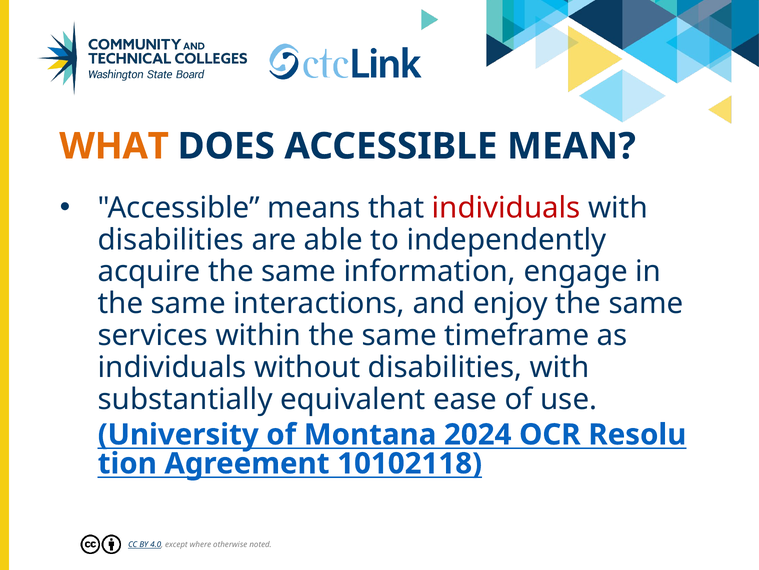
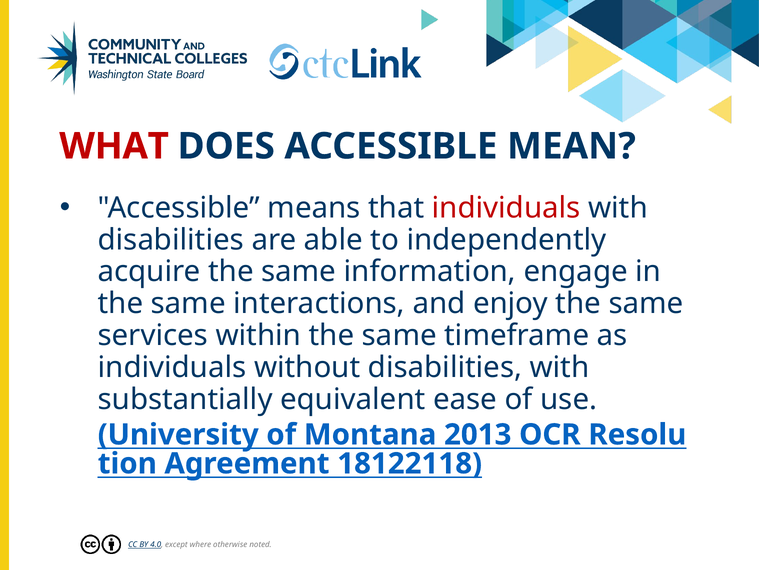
WHAT colour: orange -> red (114, 146)
2024: 2024 -> 2013 (478, 434)
10102118: 10102118 -> 18122118 (410, 463)
